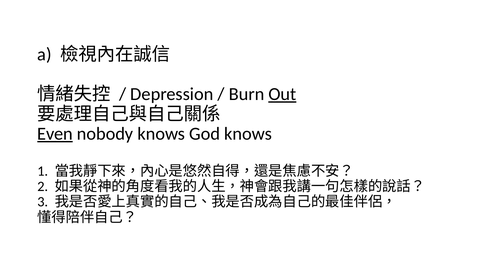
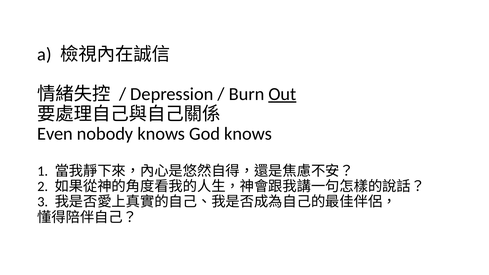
Even underline: present -> none (55, 134)
